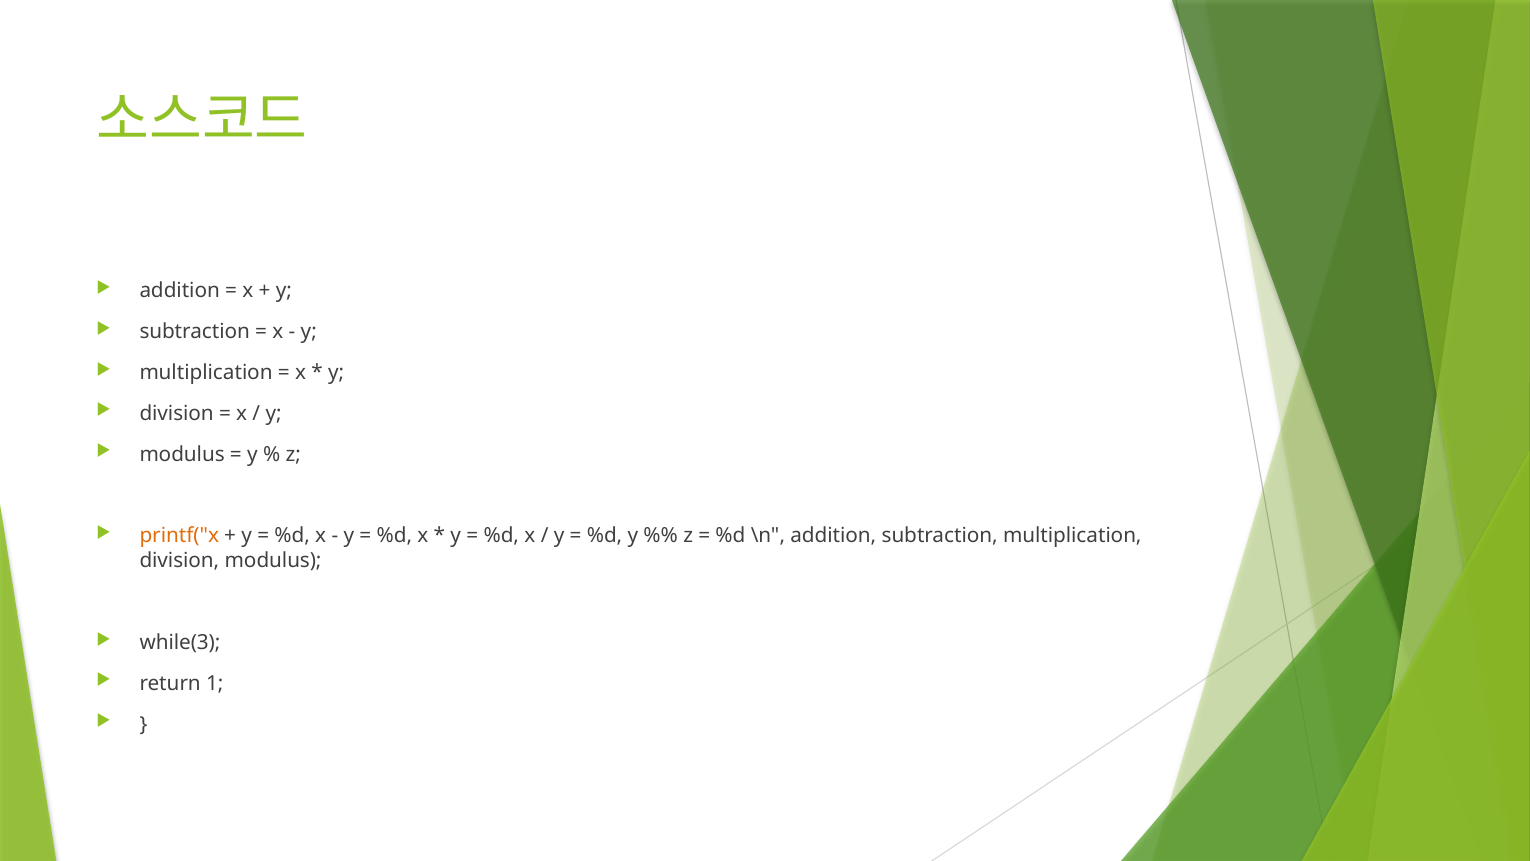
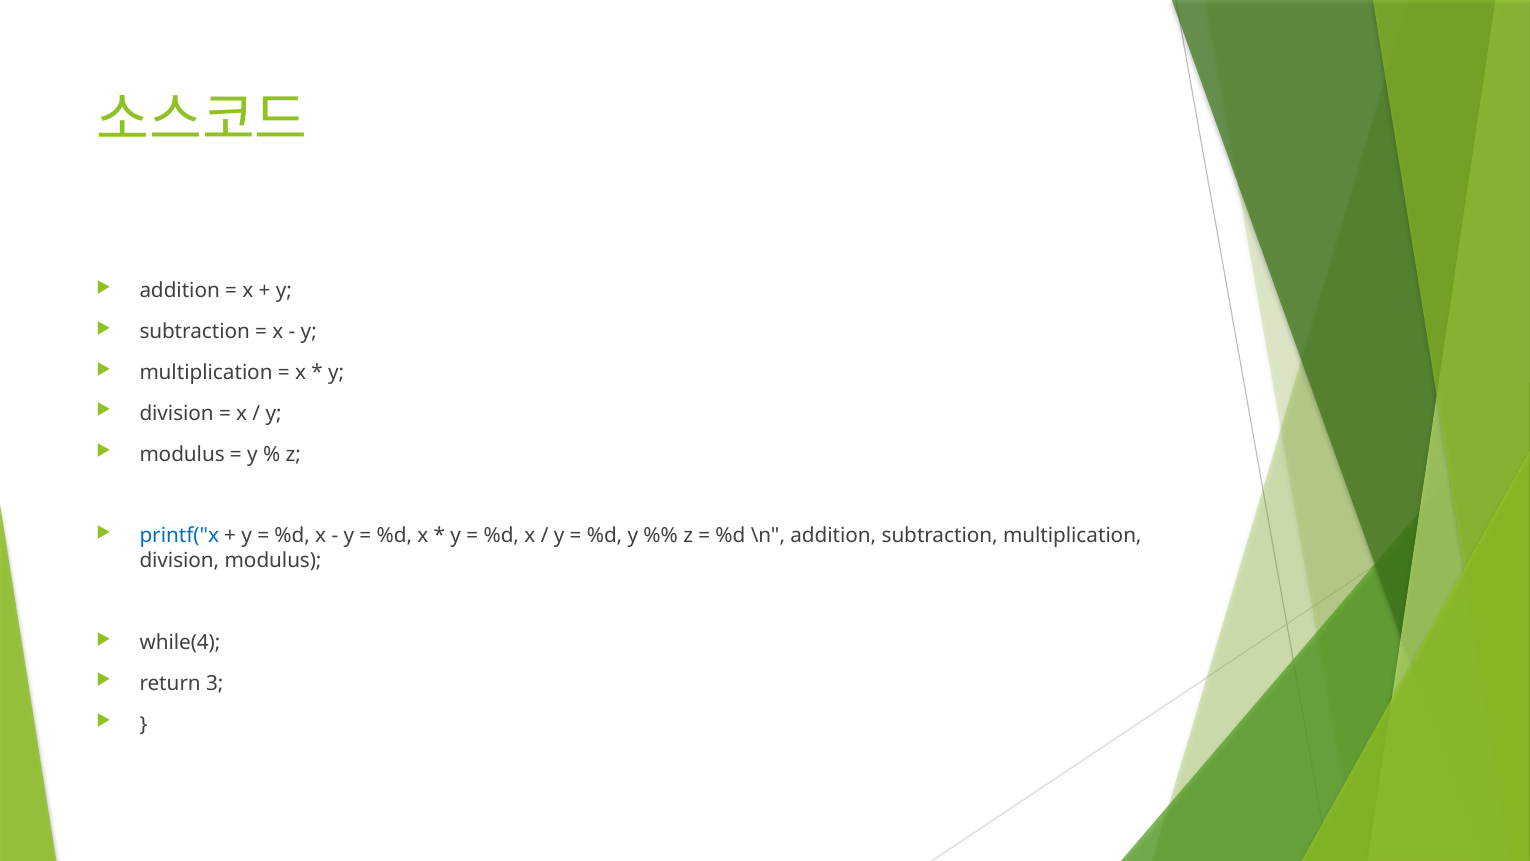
printf("x colour: orange -> blue (179, 536)
while(3: while(3 -> while(4 (180, 642)
1: 1 -> 3 (215, 683)
